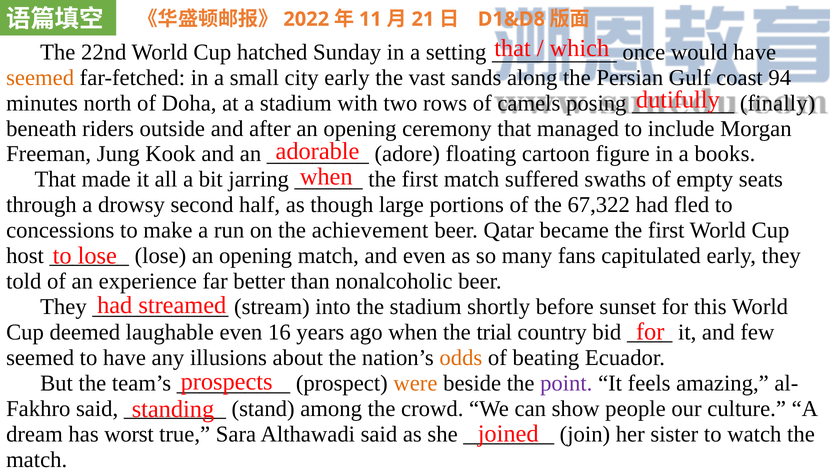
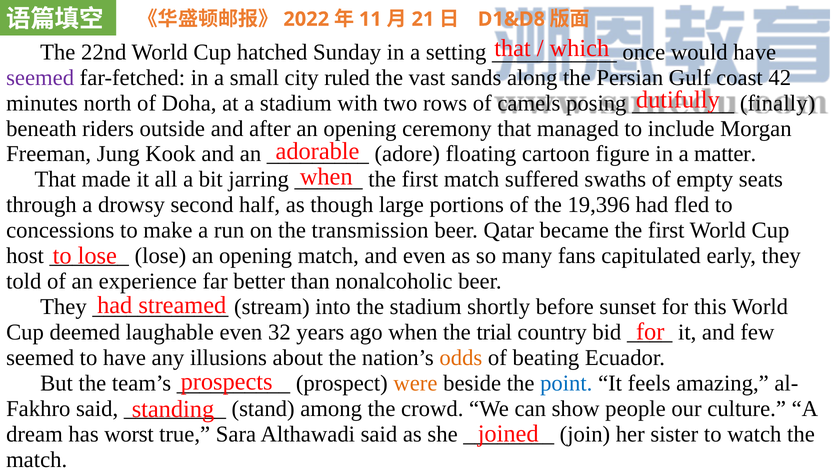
seemed colour: orange -> purple (40, 78)
city early: early -> ruled (347, 78)
94: 94 -> 42 (780, 78)
books: books -> matter (725, 154)
67,322: 67,322 -> 19,396 (599, 205)
achievement: achievement -> transmission (370, 230)
16: 16 -> 32 (279, 332)
point colour: purple -> blue (566, 383)
